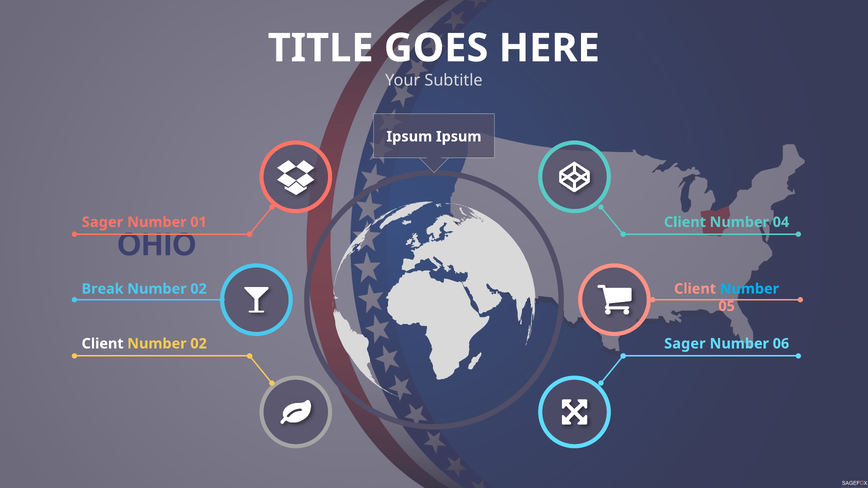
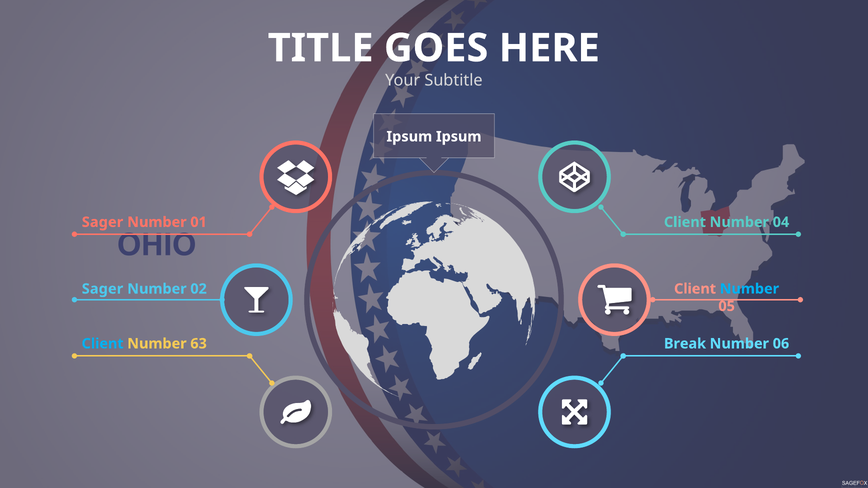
Break: Break -> Sager (102, 289)
Client colour: white -> light blue (103, 344)
02: 02 -> 63 (199, 344)
Sager: Sager -> Break (685, 344)
